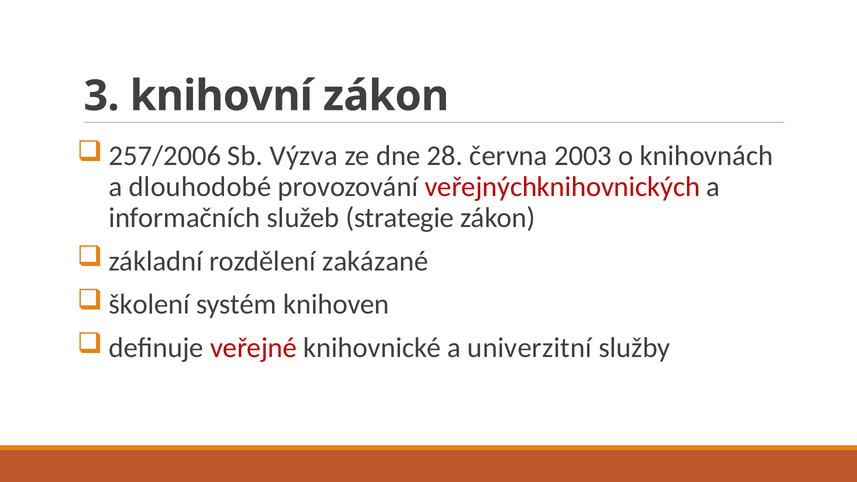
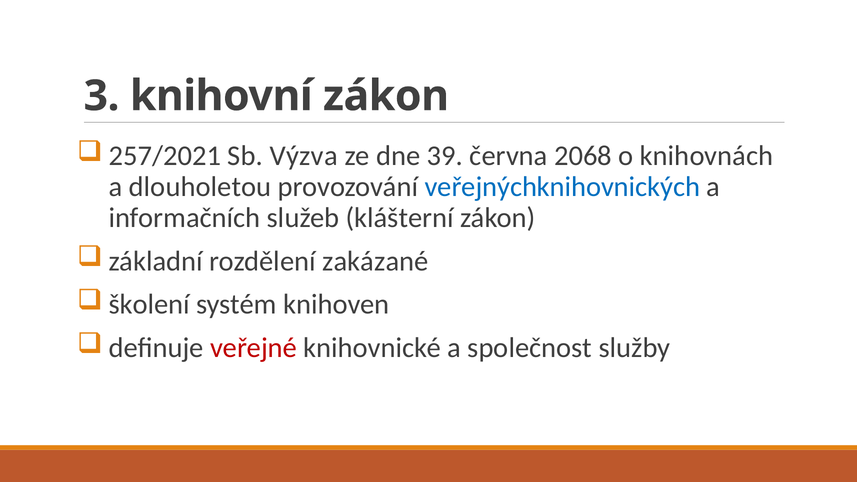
257/2006: 257/2006 -> 257/2021 (165, 156)
28: 28 -> 39 (445, 156)
2003: 2003 -> 2068 (583, 156)
dlouhodobé: dlouhodobé -> dlouholetou (200, 187)
veřejnýchknihovnických colour: red -> blue (562, 187)
strategie: strategie -> klášterní (400, 218)
univerzitní: univerzitní -> společnost (530, 348)
